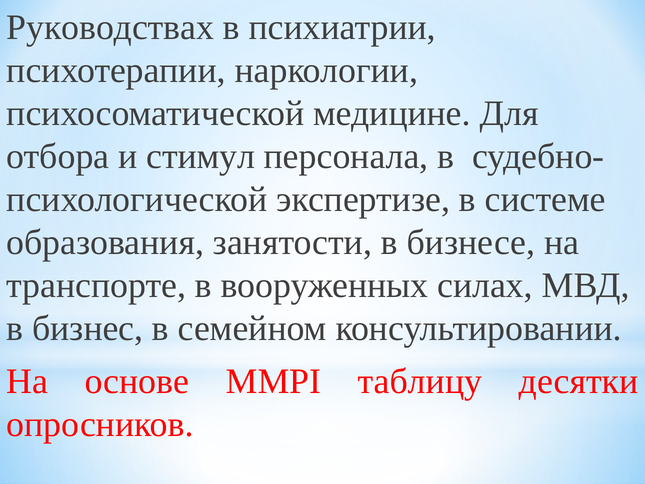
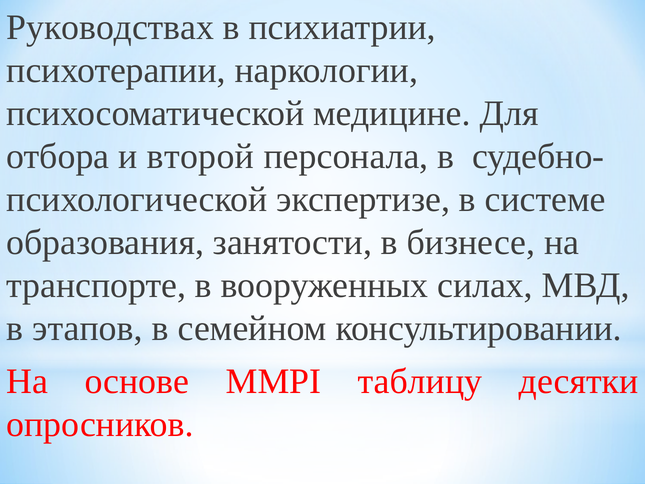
стимул: стимул -> второй (200, 156)
бизнес: бизнес -> этапов (88, 328)
